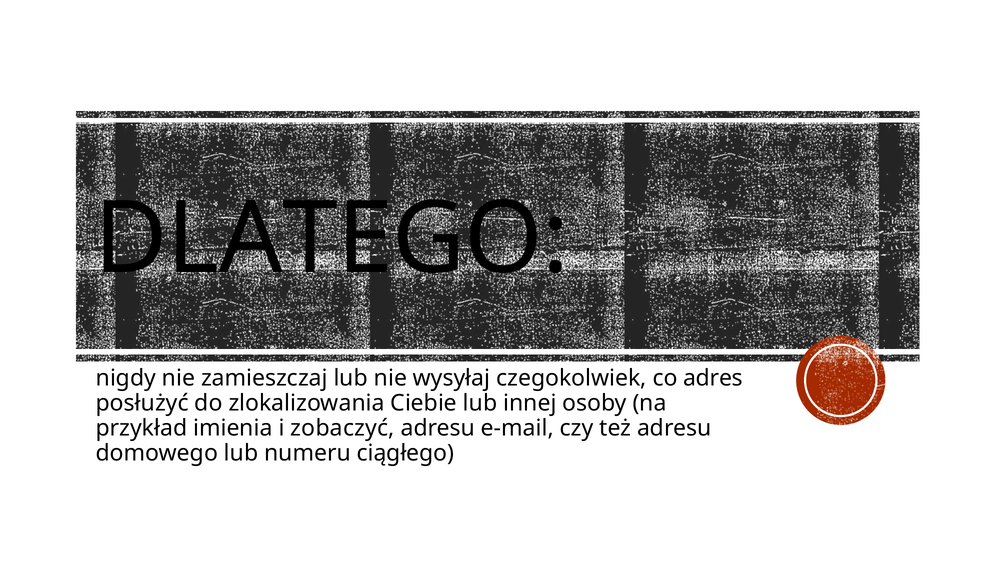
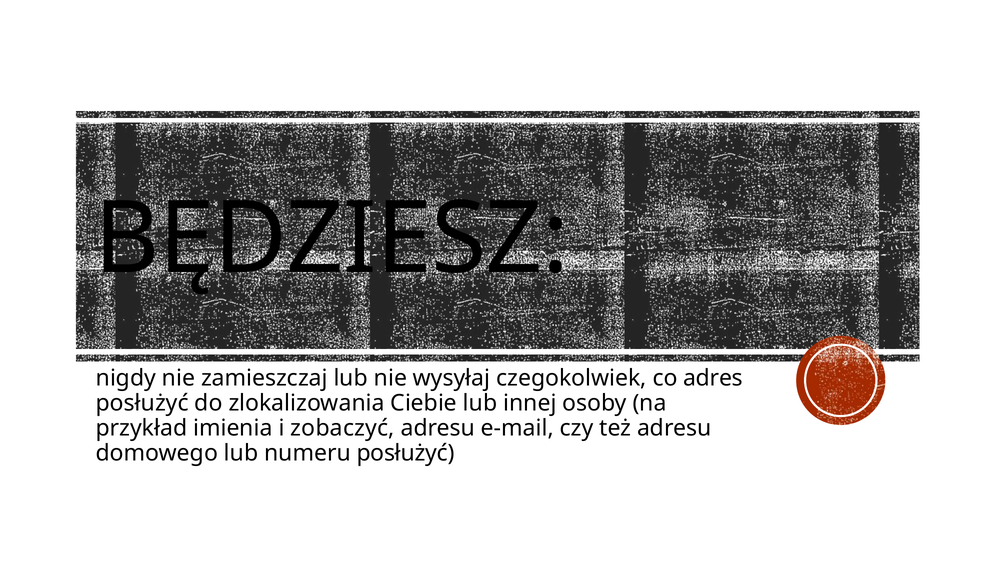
DLATEGO: DLATEGO -> BĘDZIESZ (332, 239)
numeru ciągłego: ciągłego -> posłużyć (406, 453)
